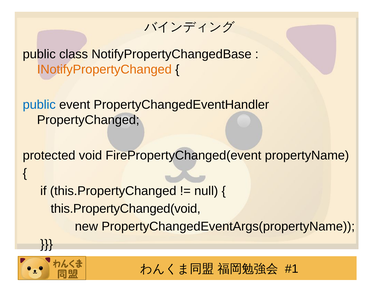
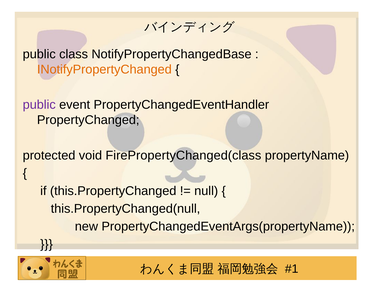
public colour: blue -> purple (39, 105)
FirePropertyChanged(event: FirePropertyChanged(event -> FirePropertyChanged(class (183, 155)
this.PropertyChanged(void: this.PropertyChanged(void -> this.PropertyChanged(null (126, 208)
